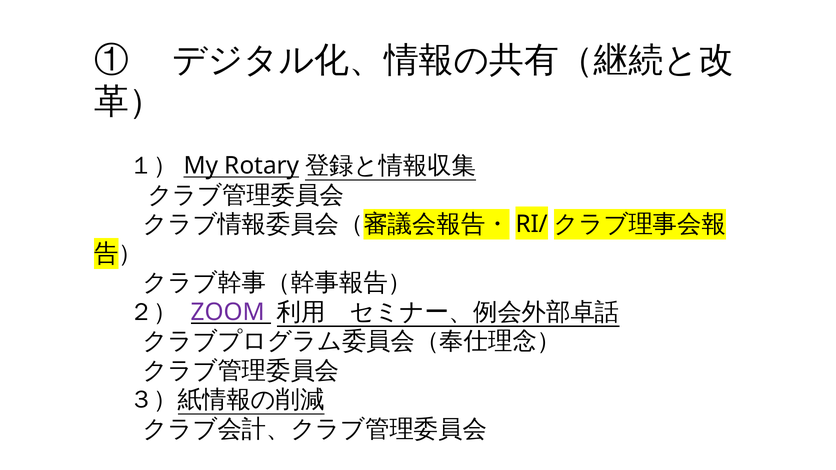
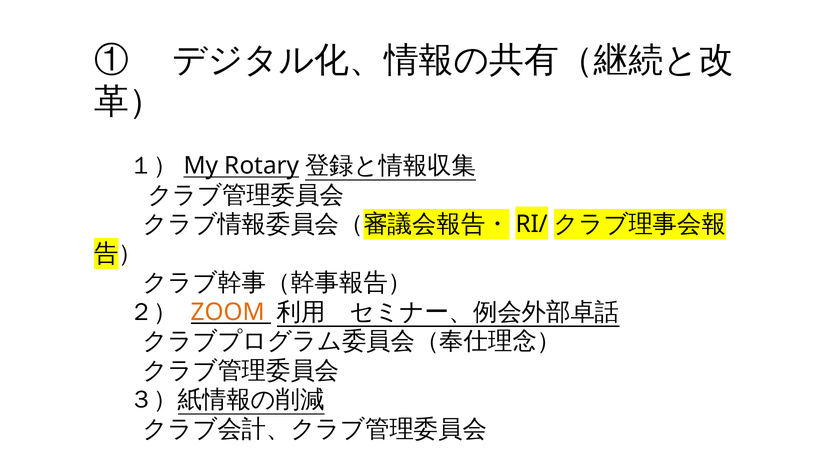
ZOOM colour: purple -> orange (228, 312)
